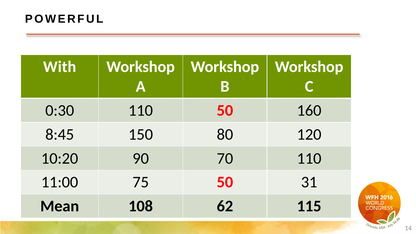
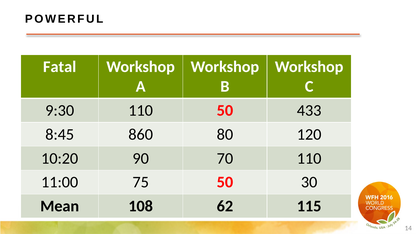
With: With -> Fatal (60, 67)
0:30: 0:30 -> 9:30 (60, 110)
160: 160 -> 433 (309, 110)
150: 150 -> 860 (141, 134)
31: 31 -> 30 (309, 182)
